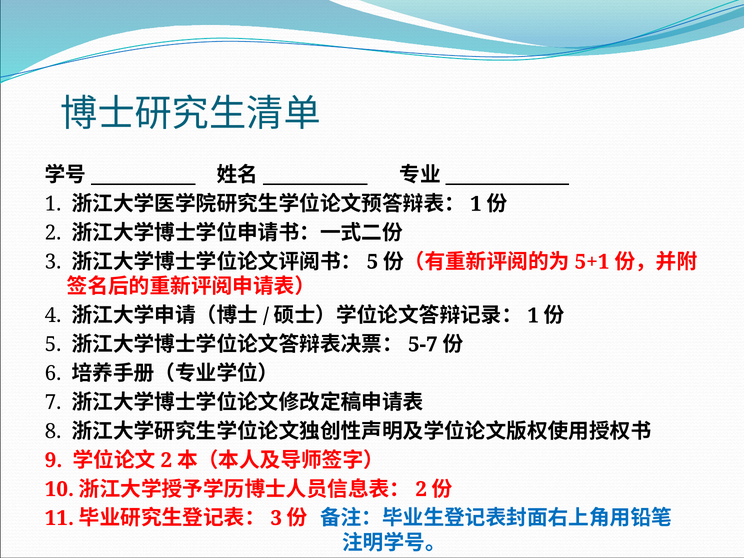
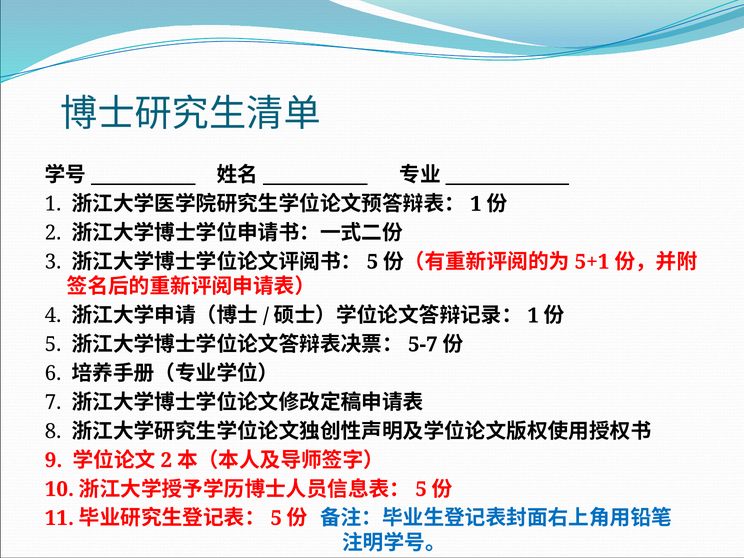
2: 2 -> 5 (421, 489)
3: 3 -> 5 (276, 518)
